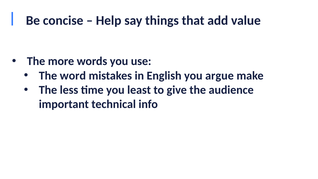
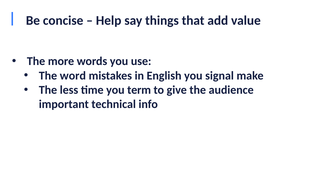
argue: argue -> signal (220, 76)
least: least -> term (139, 90)
